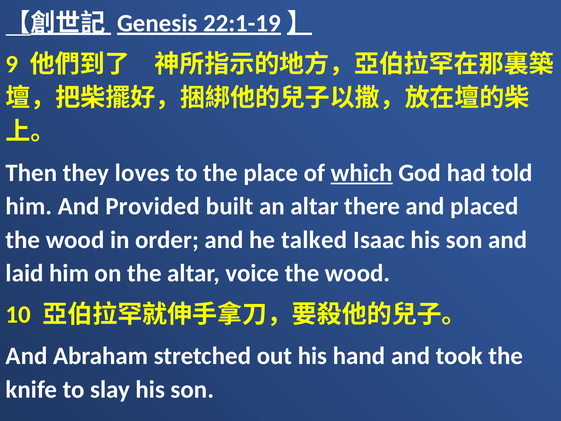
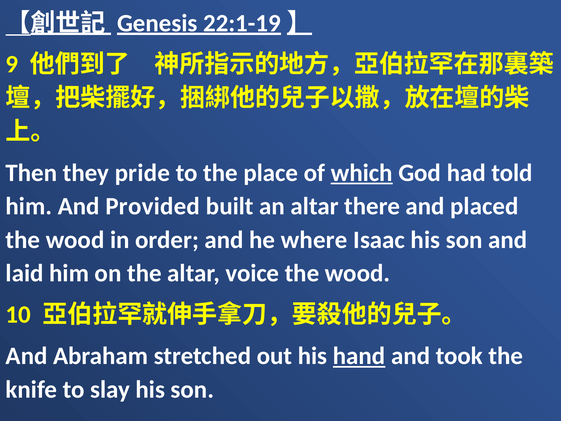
loves: loves -> pride (142, 173)
talked: talked -> where (314, 240)
hand underline: none -> present (359, 356)
